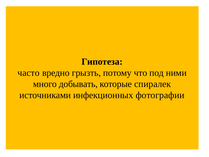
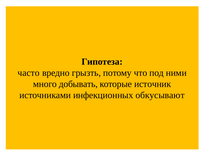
спиралек: спиралек -> источник (153, 84)
фотографии: фотографии -> обкусывают (160, 95)
